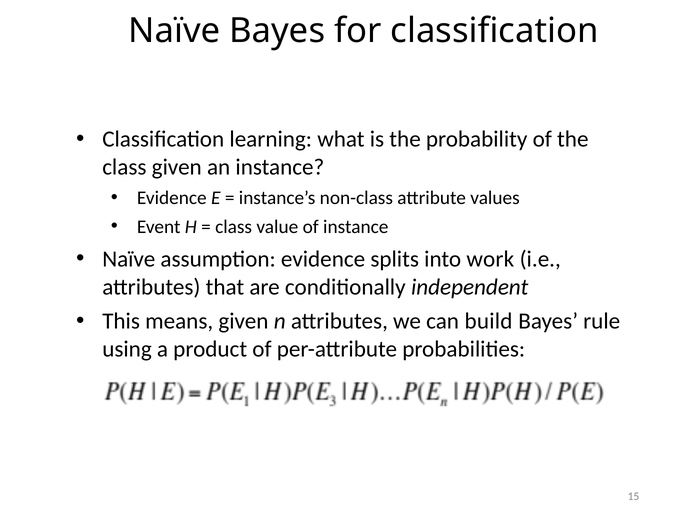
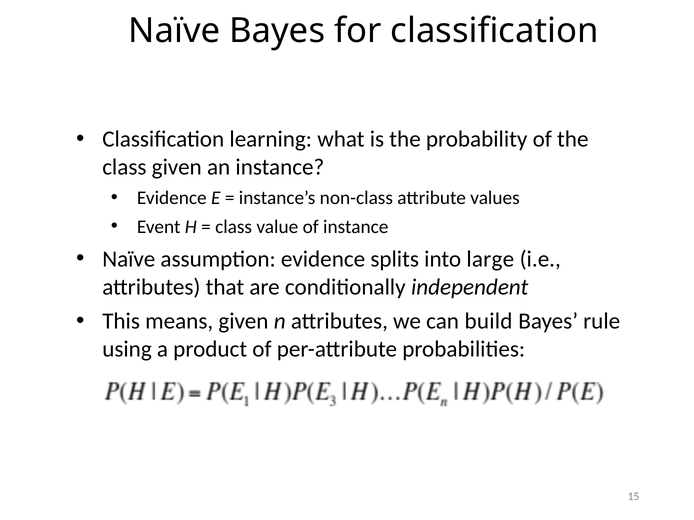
work: work -> large (490, 259)
